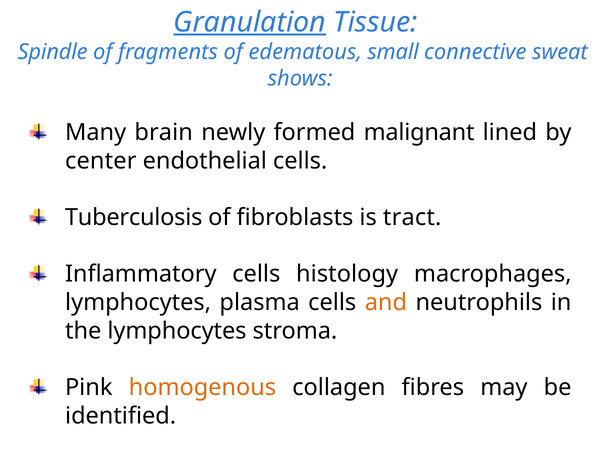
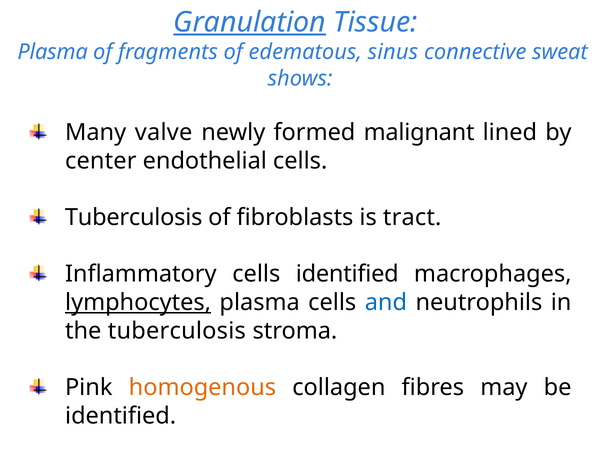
Spindle: Spindle -> Plasma (53, 52)
small: small -> sinus (393, 52)
brain: brain -> valve (164, 132)
cells histology: histology -> identified (347, 274)
lymphocytes underline: none -> present (138, 302)
and colour: orange -> blue (386, 302)
the lymphocytes: lymphocytes -> tuberculosis (177, 330)
